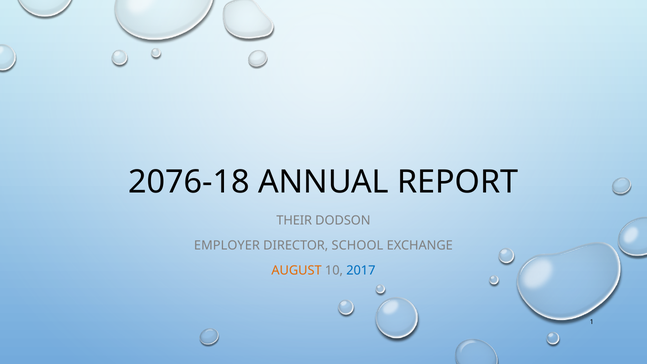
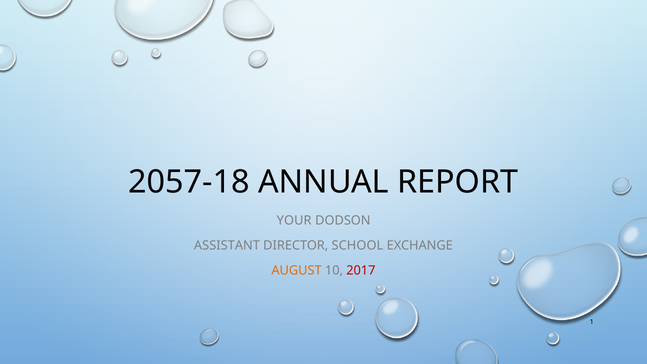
2076-18: 2076-18 -> 2057-18 (189, 182)
THEIR: THEIR -> YOUR (294, 220)
EMPLOYER: EMPLOYER -> ASSISTANT (227, 245)
2017 colour: blue -> red (361, 271)
